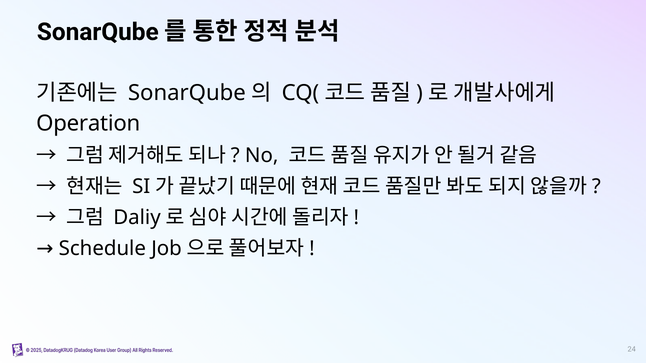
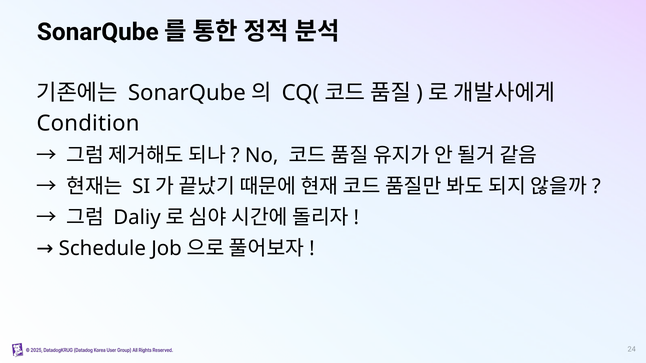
Operation: Operation -> Condition (88, 124)
